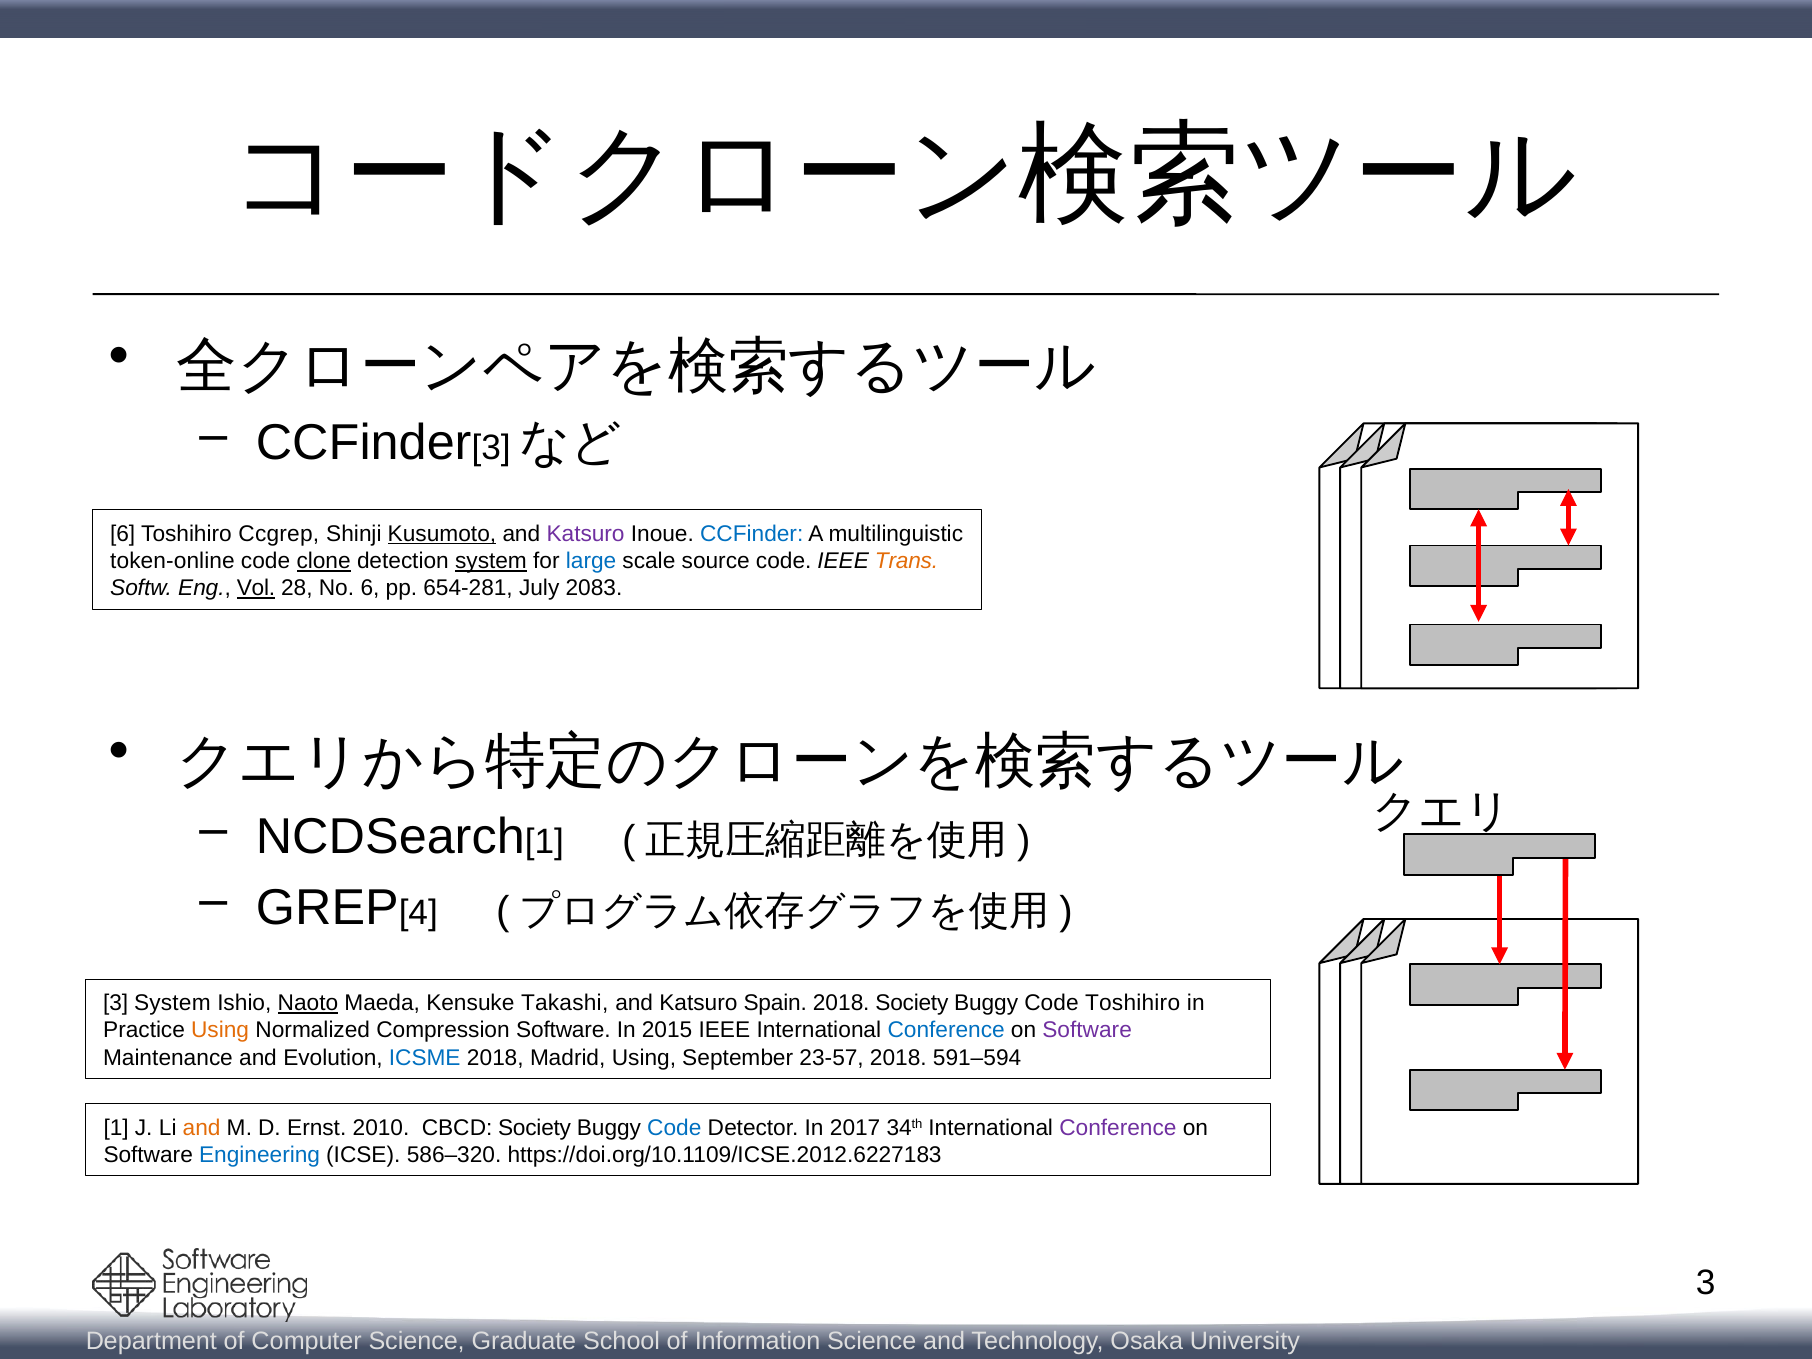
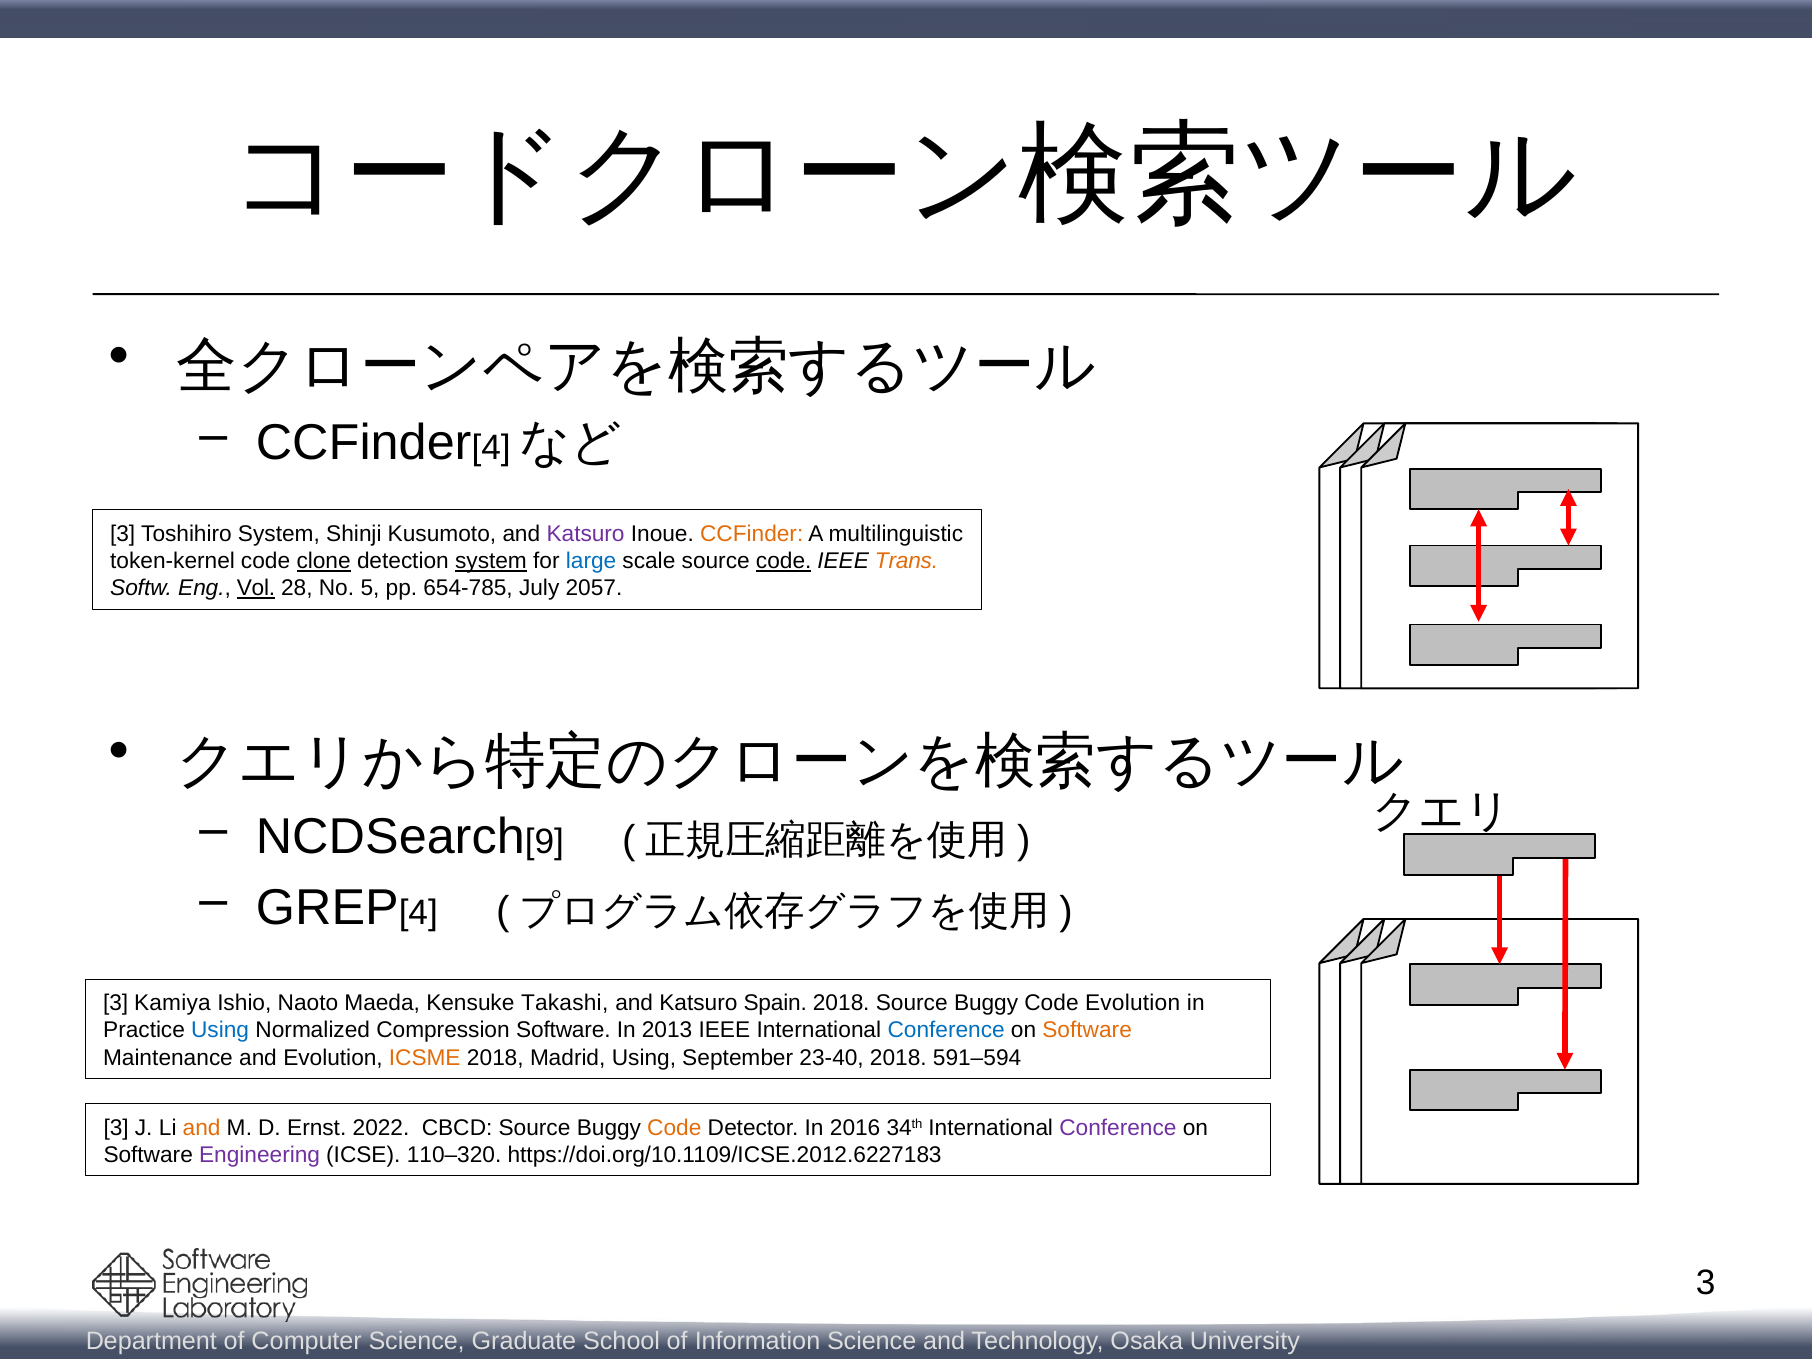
CCFinder 3: 3 -> 4 (491, 448)
6: 6 -> 3 (123, 534)
Toshihiro Ccgrep: Ccgrep -> System (279, 534)
Kusumoto underline: present -> none (442, 534)
CCFinder colour: blue -> orange (752, 534)
token-online: token-online -> token-kernel (173, 561)
code underline: none -> present (784, 561)
No 6: 6 -> 5 (370, 588)
654-281: 654-281 -> 654-785 (468, 588)
2083: 2083 -> 2057 (594, 588)
1: 1 -> 9 (544, 842)
3 System: System -> Kamiya (172, 1003)
Naoto underline: present -> none (308, 1003)
2018 Society: Society -> Source (912, 1003)
Code Toshihiro: Toshihiro -> Evolution (1133, 1003)
Using colour: orange -> blue (220, 1030)
2015: 2015 -> 2013 (667, 1030)
Software colour: purple -> orange (1087, 1030)
ICSME colour: blue -> orange (425, 1058)
23-57: 23-57 -> 23-40 (832, 1058)
1: 1 -> 3 (116, 1128)
2010: 2010 -> 2022 (381, 1128)
CBCD Society: Society -> Source (534, 1128)
Code colour: blue -> orange (674, 1128)
2017: 2017 -> 2016 (855, 1128)
Engineering colour: blue -> purple (260, 1155)
586–320: 586–320 -> 110–320 (454, 1155)
